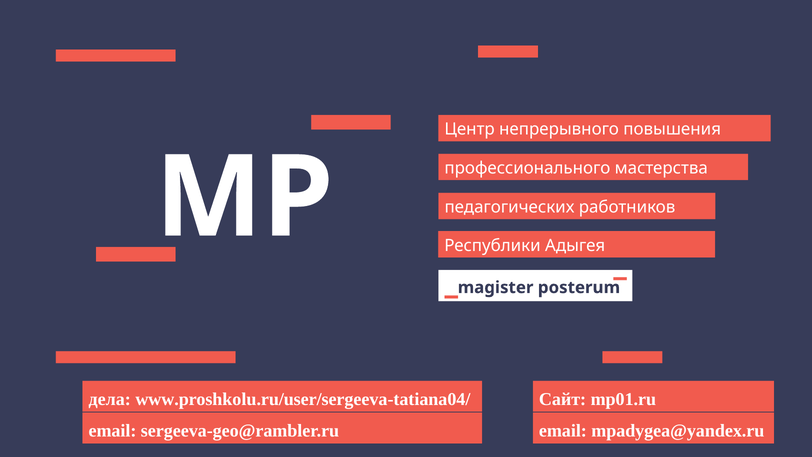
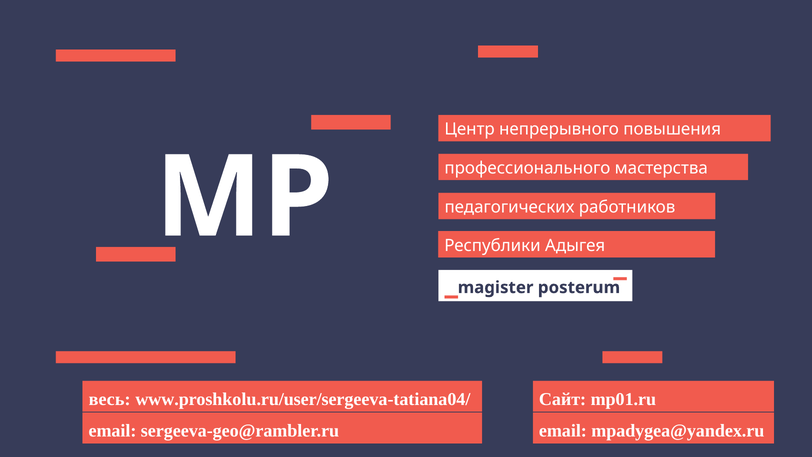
дела: дела -> весь (110, 399)
